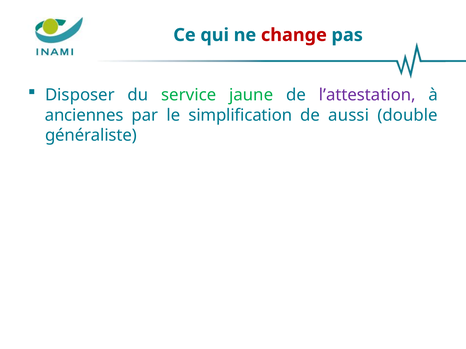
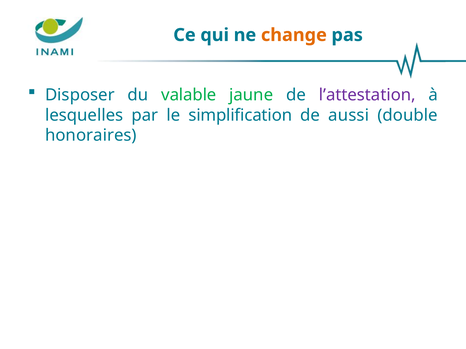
change colour: red -> orange (294, 35)
service: service -> valable (189, 95)
anciennes: anciennes -> lesquelles (84, 115)
généraliste: généraliste -> honoraires (91, 136)
